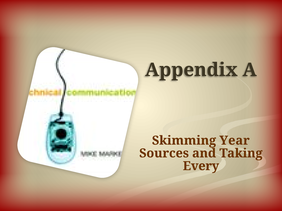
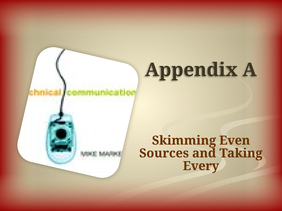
Year: Year -> Even (235, 141)
